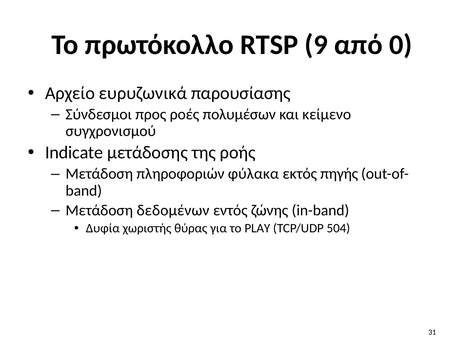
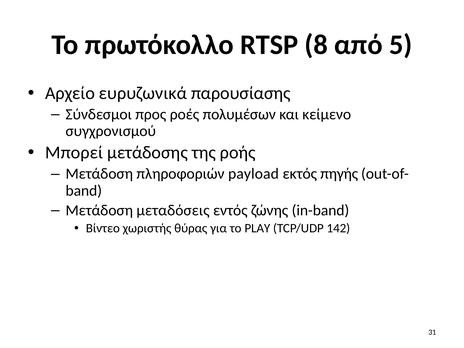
9: 9 -> 8 (316, 45)
0: 0 -> 5 (401, 45)
Indicate: Indicate -> Μπορεί (74, 153)
φύλακα: φύλακα -> payload (253, 174)
δεδομένων: δεδομένων -> μεταδόσεις (173, 210)
Δυφία: Δυφία -> Βίντεο (103, 228)
504: 504 -> 142 (338, 228)
